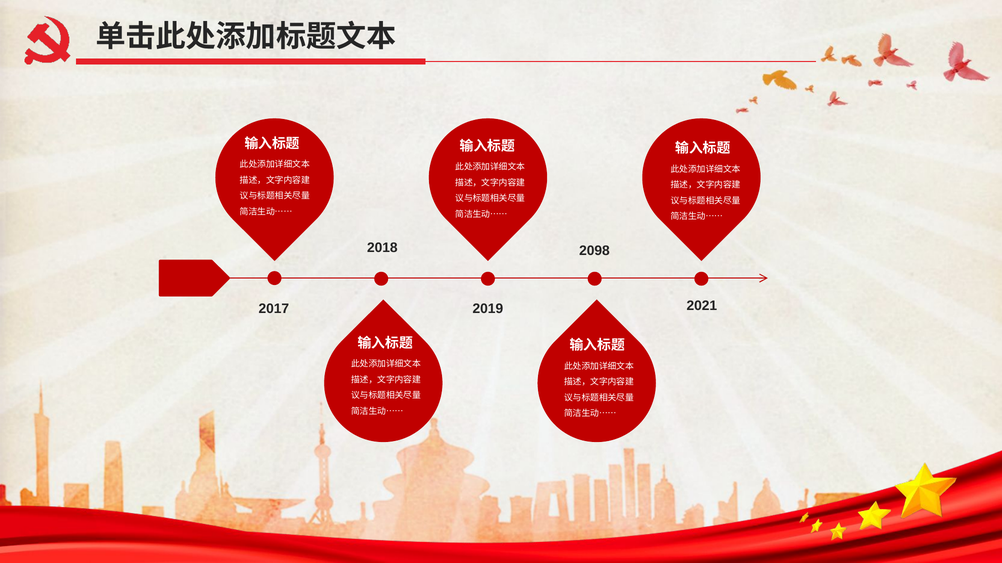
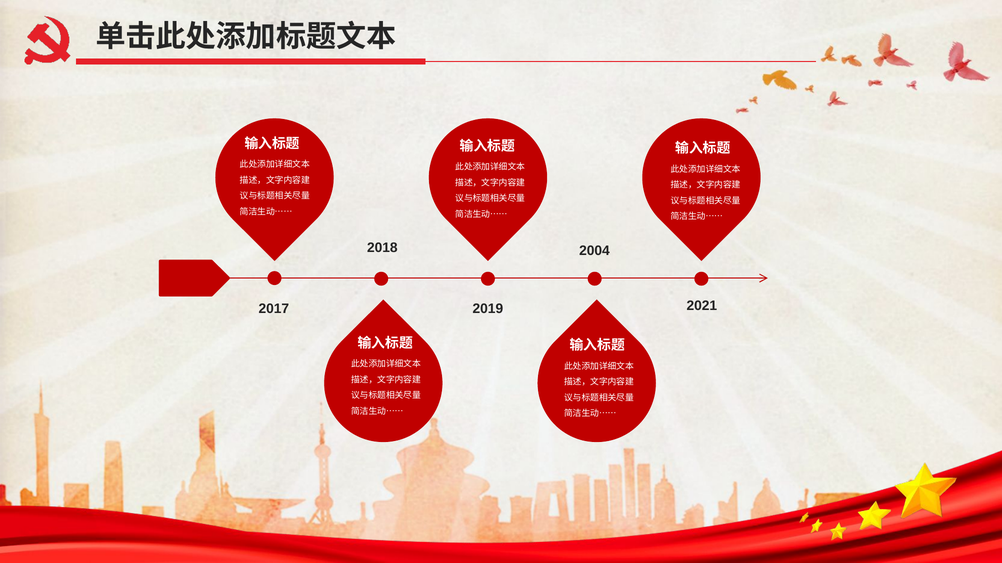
2098: 2098 -> 2004 (594, 251)
